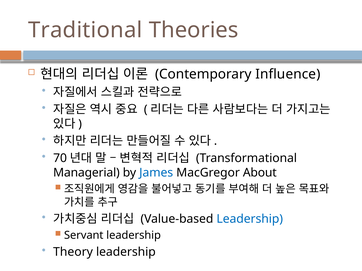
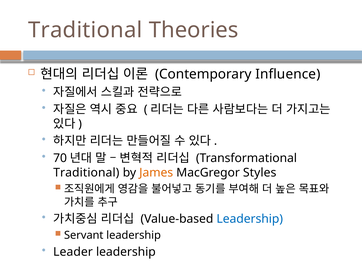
Managerial: Managerial -> Traditional (86, 173)
James colour: blue -> orange (156, 173)
About: About -> Styles (260, 173)
Theory: Theory -> Leader (73, 252)
